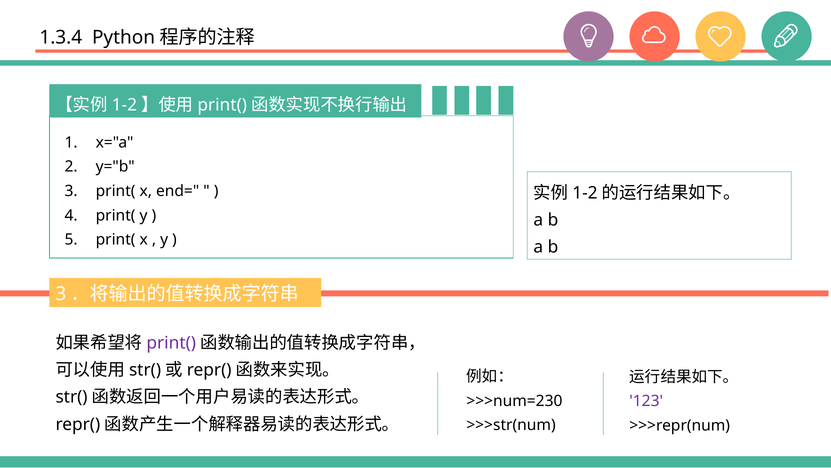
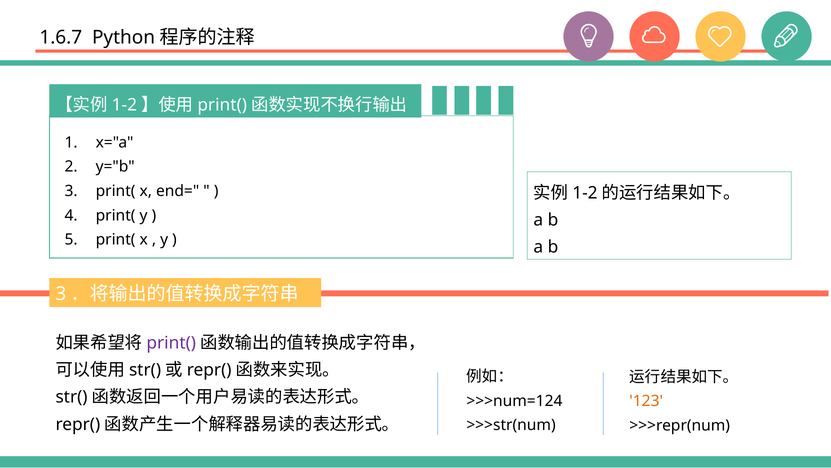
1.3.4: 1.3.4 -> 1.6.7 (61, 38)
>>>num=230: >>>num=230 -> >>>num=124 (514, 400)
123 colour: purple -> orange (646, 401)
